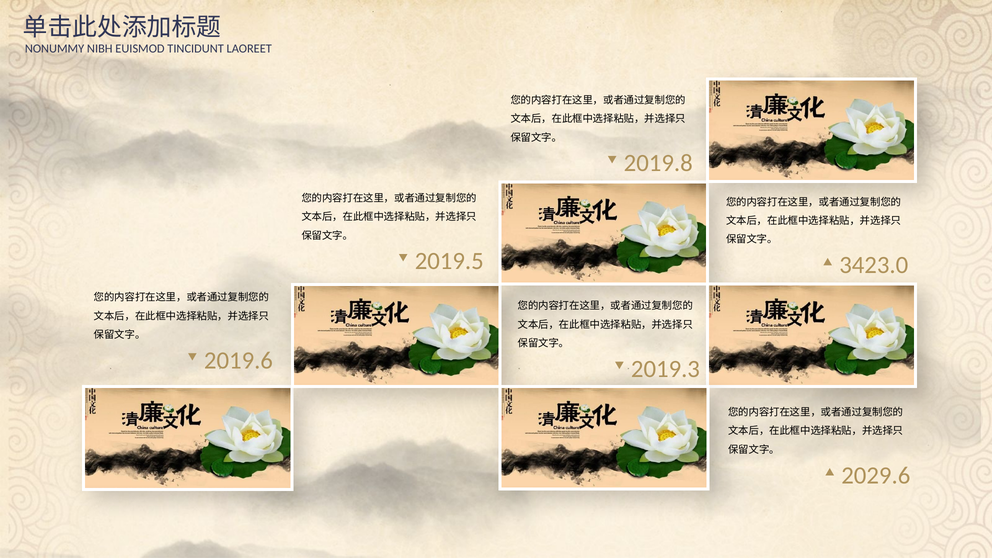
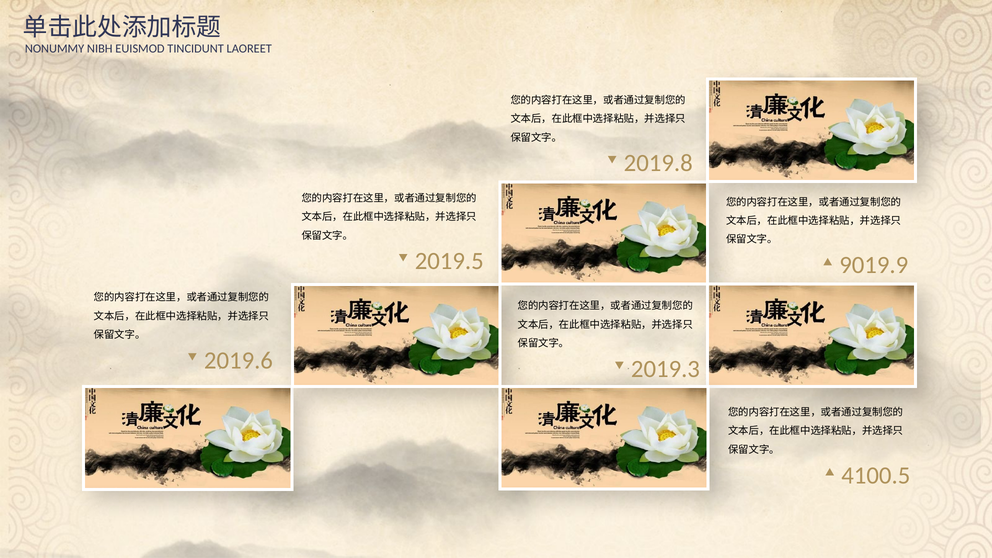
3423.0: 3423.0 -> 9019.9 (874, 265)
2029.6: 2029.6 -> 4100.5 (876, 475)
